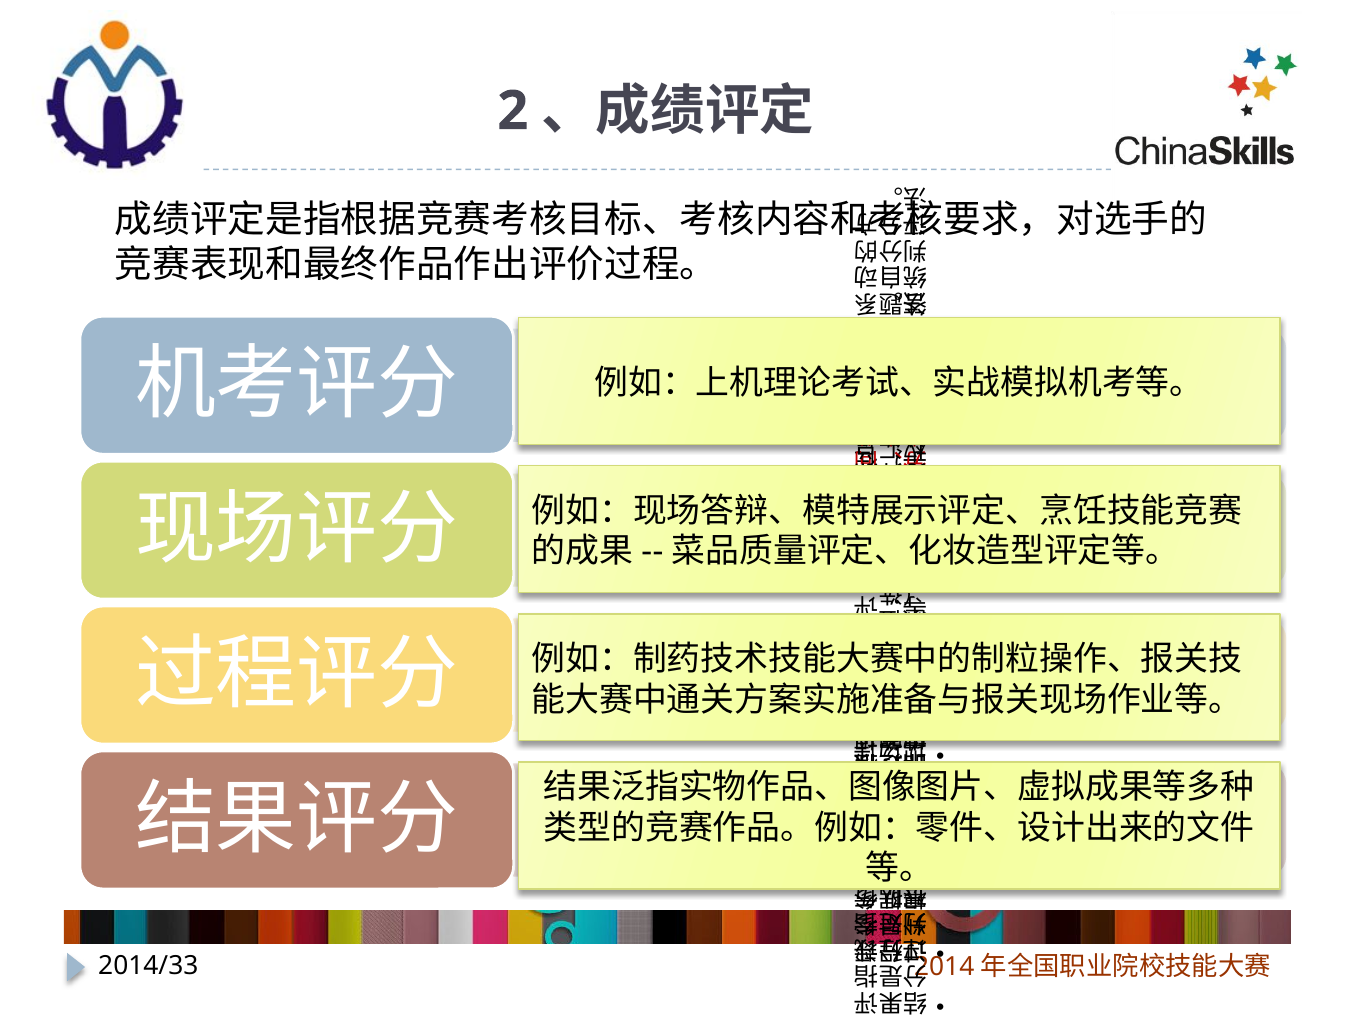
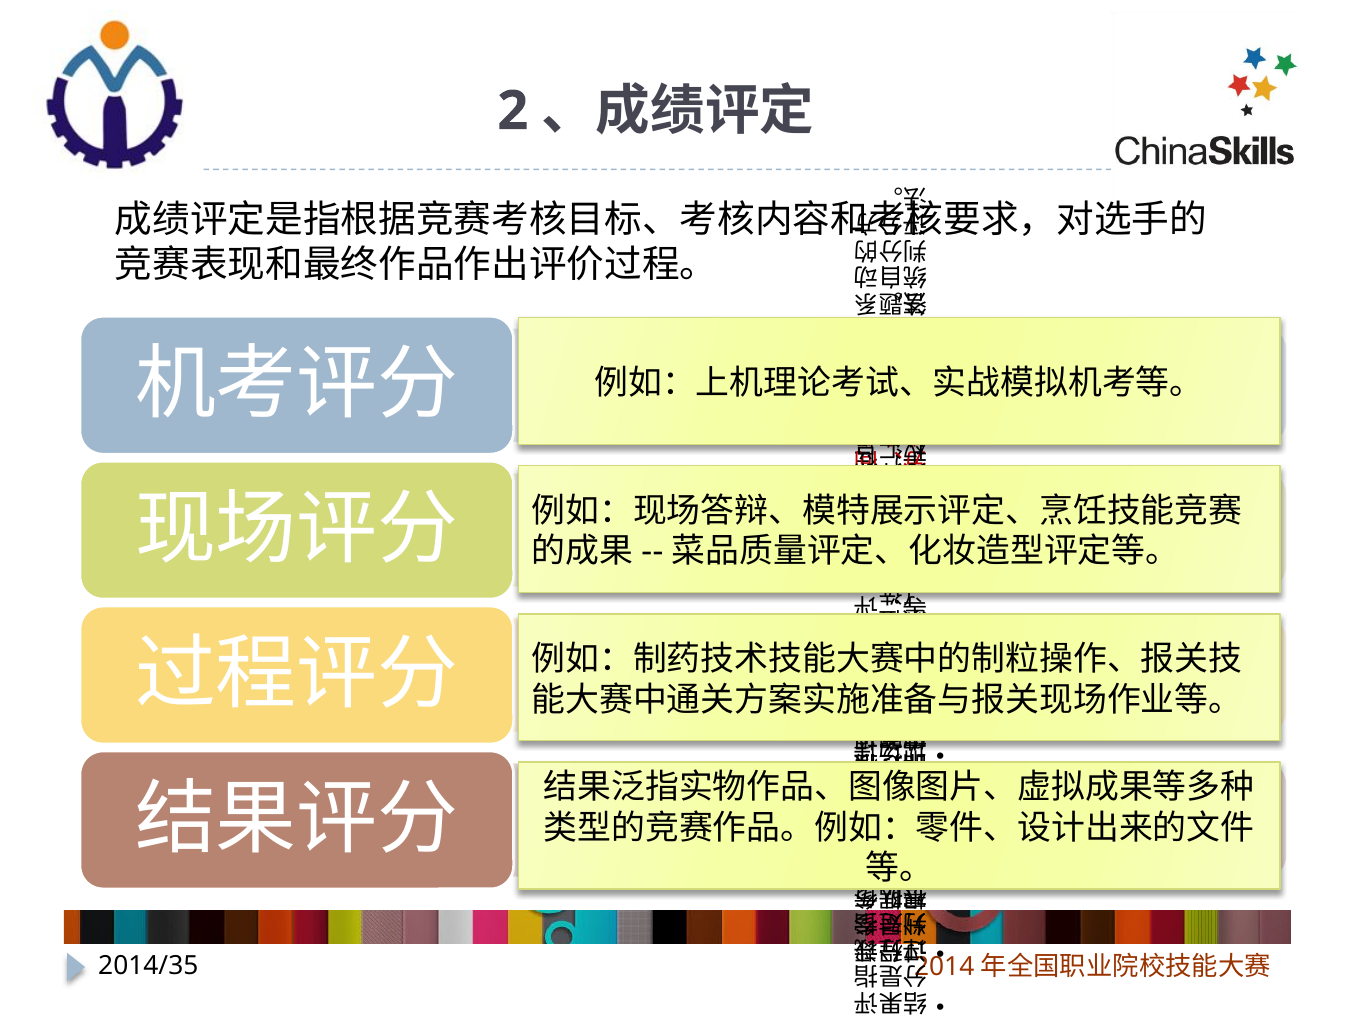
2014/33: 2014/33 -> 2014/35 (148, 966)
